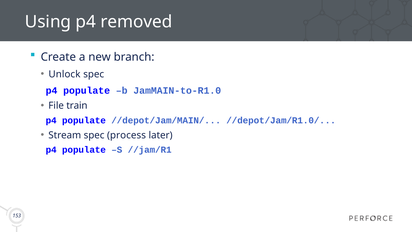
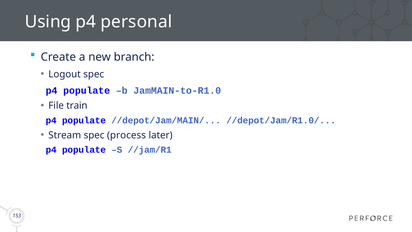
removed: removed -> personal (136, 22)
Unlock: Unlock -> Logout (65, 74)
